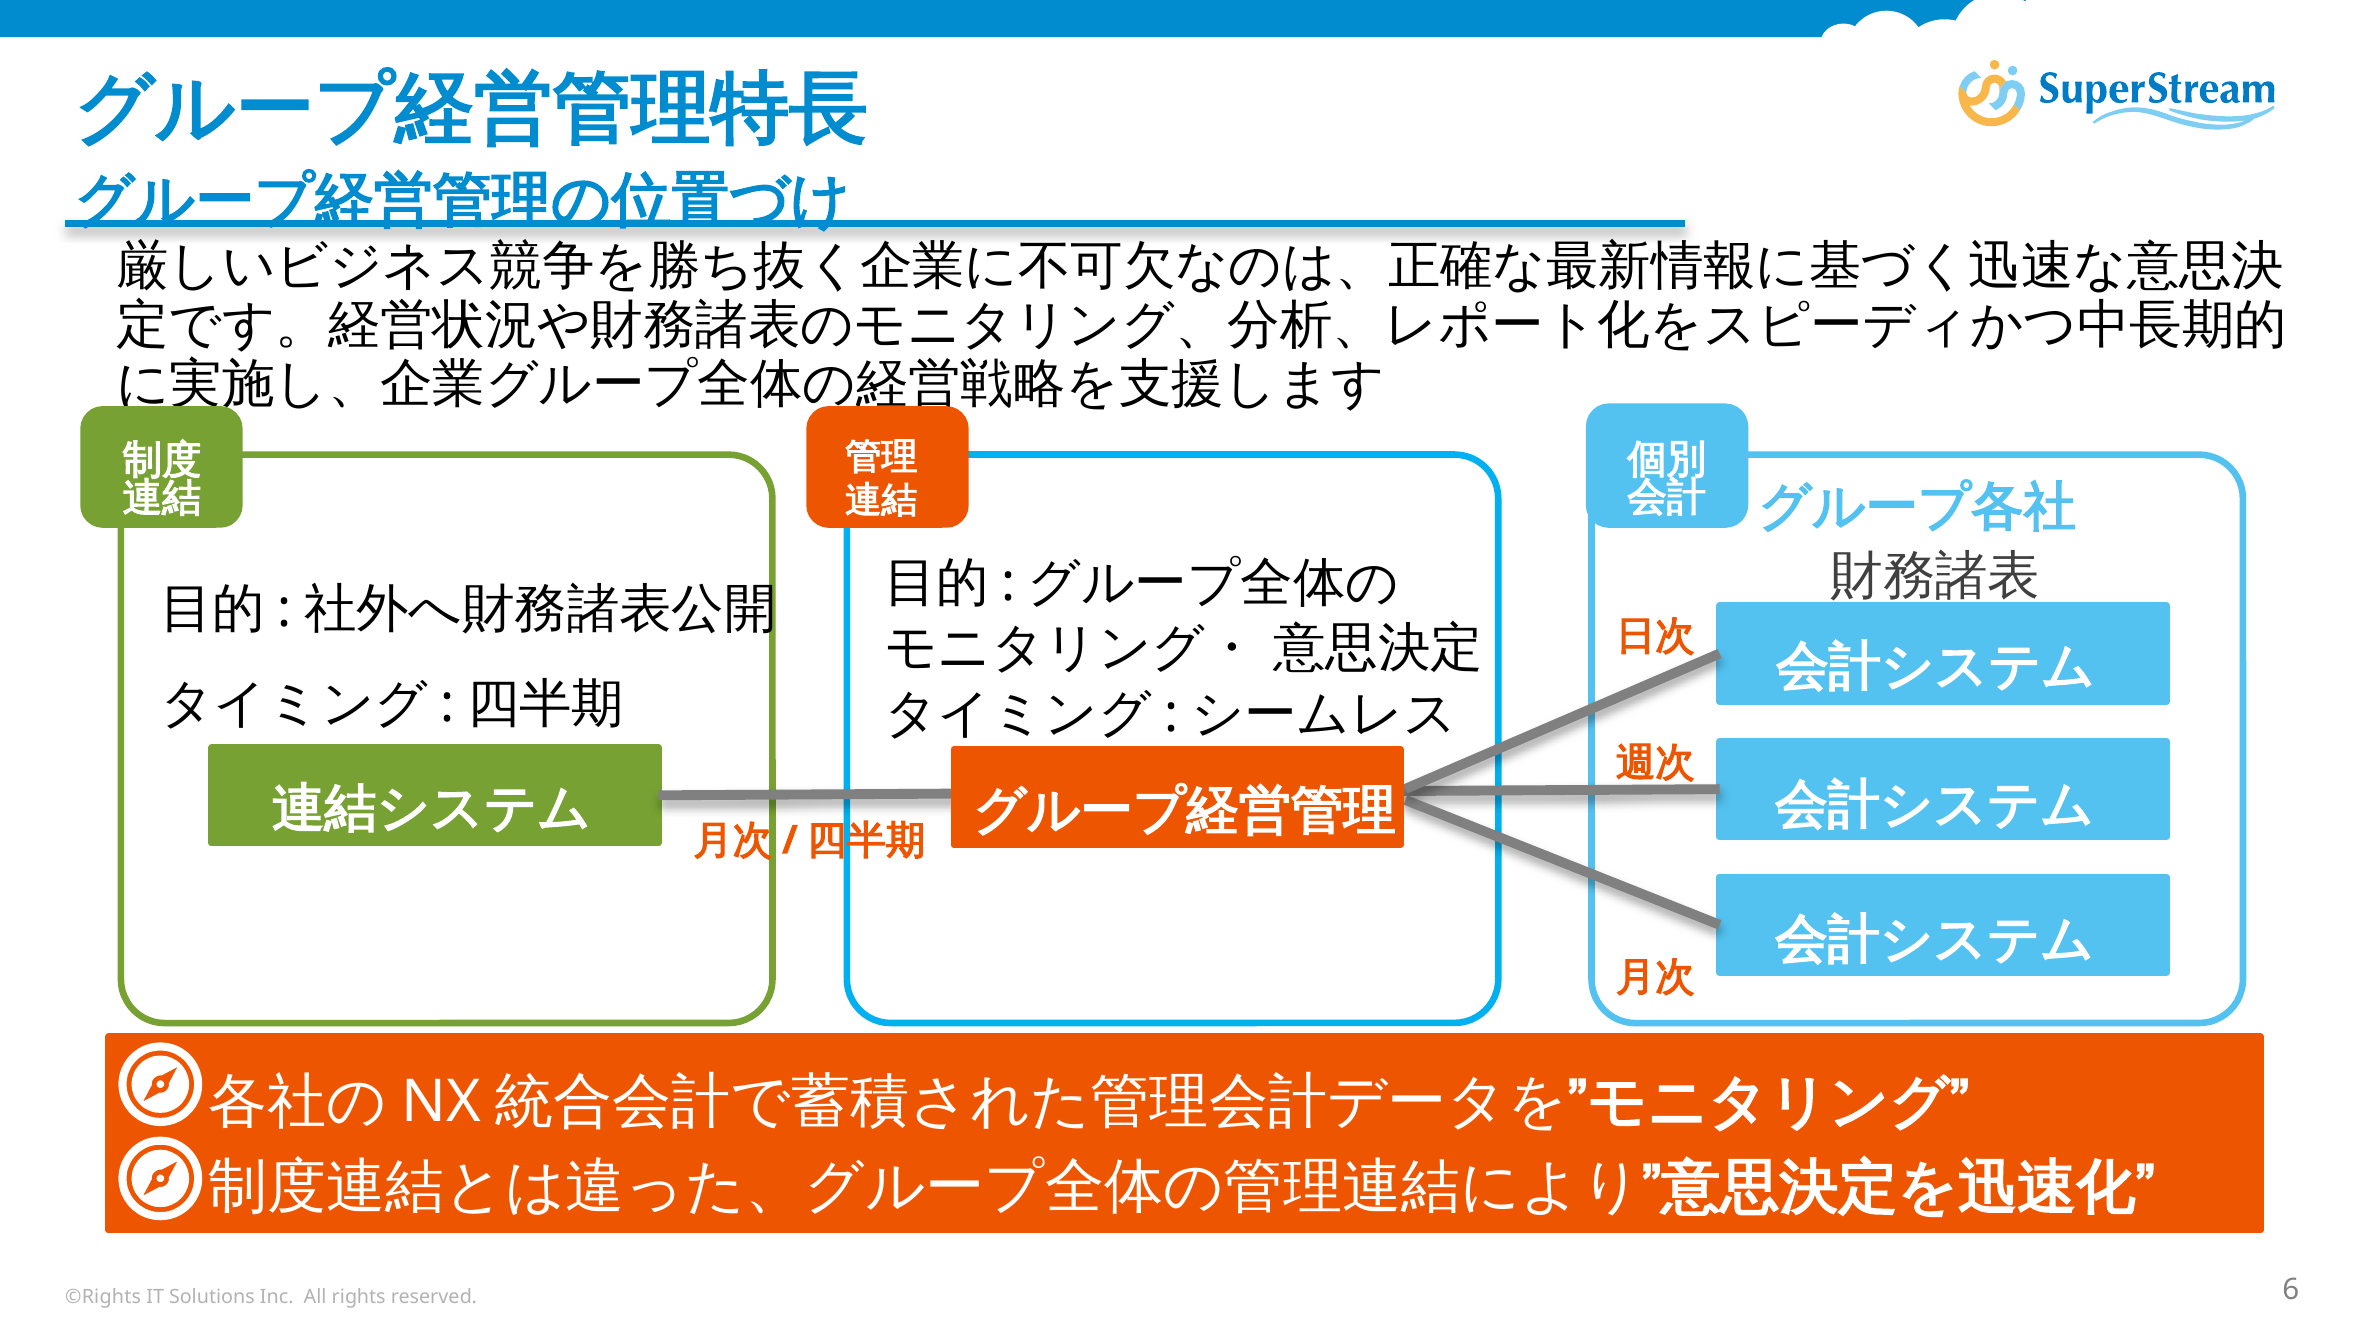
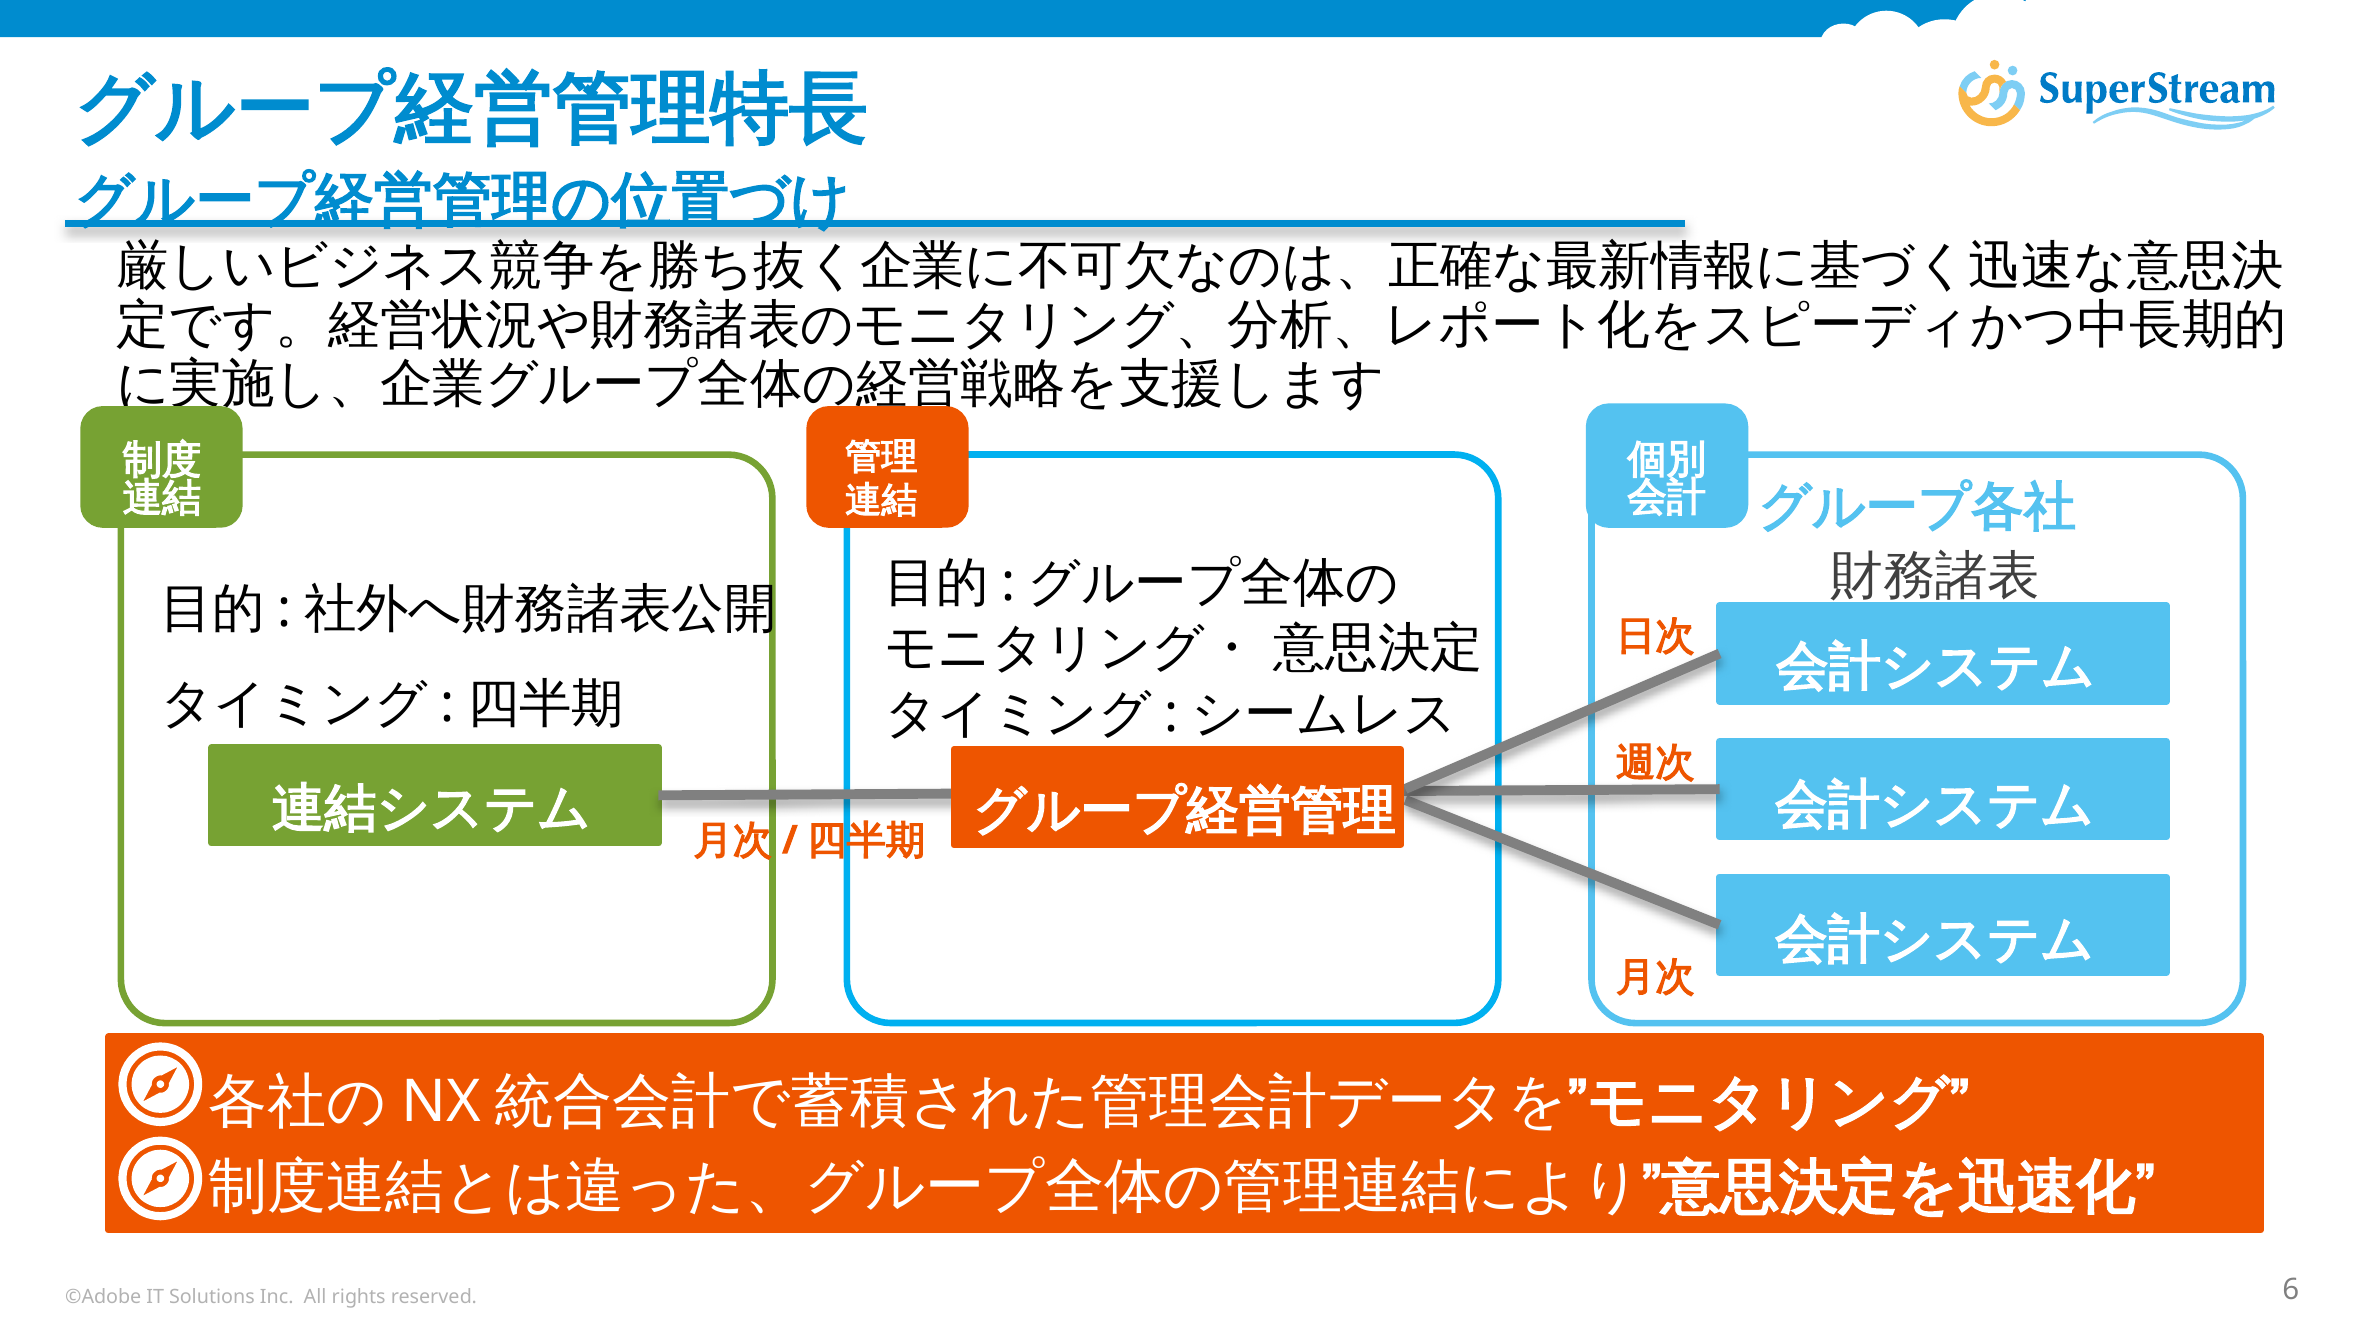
©Rights: ©Rights -> ©Adobe (103, 1296)
